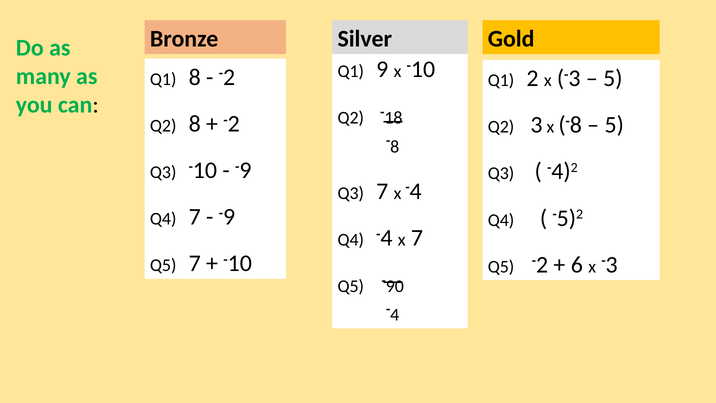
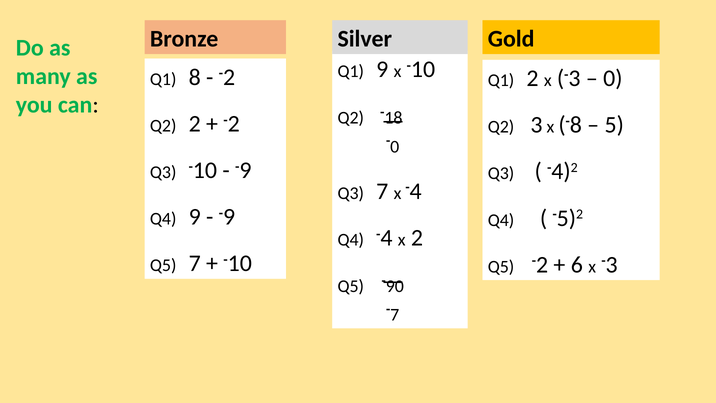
5: 5 -> 0 (613, 78)
Q2 8: 8 -> 2 (195, 124)
8: 8 -> 0 (395, 147)
Q4 7: 7 -> 9 (195, 217)
x 7: 7 -> 2 (417, 238)
4: 4 -> 7 (395, 315)
